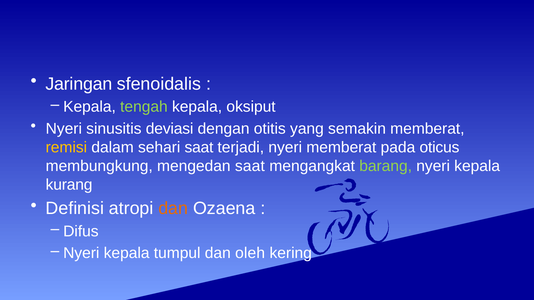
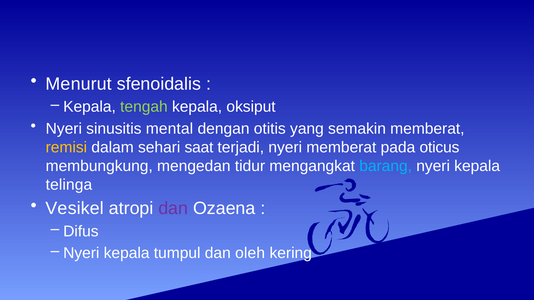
Jaringan: Jaringan -> Menurut (79, 84)
deviasi: deviasi -> mental (169, 129)
mengedan saat: saat -> tidur (250, 166)
barang colour: light green -> light blue (386, 166)
kurang: kurang -> telinga (69, 185)
Definisi: Definisi -> Vesikel (75, 209)
dan colour: orange -> purple (173, 209)
